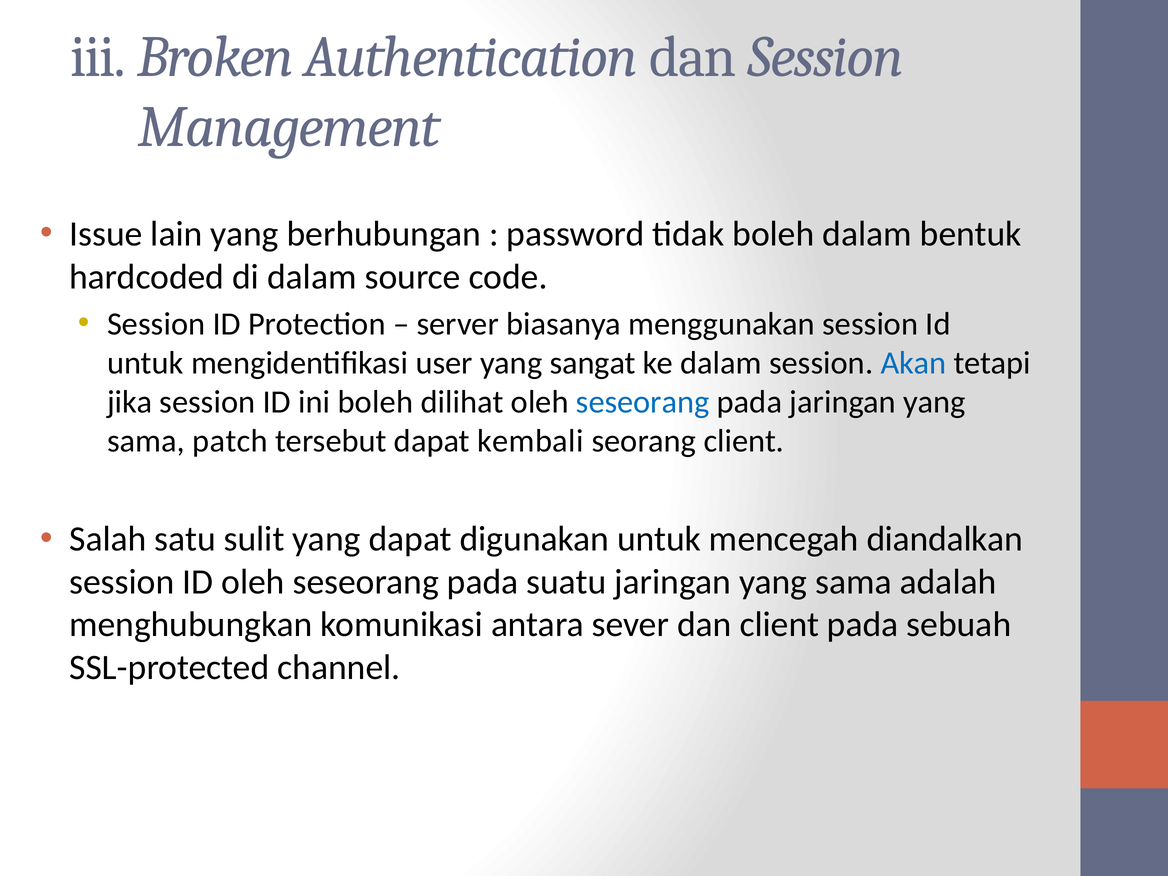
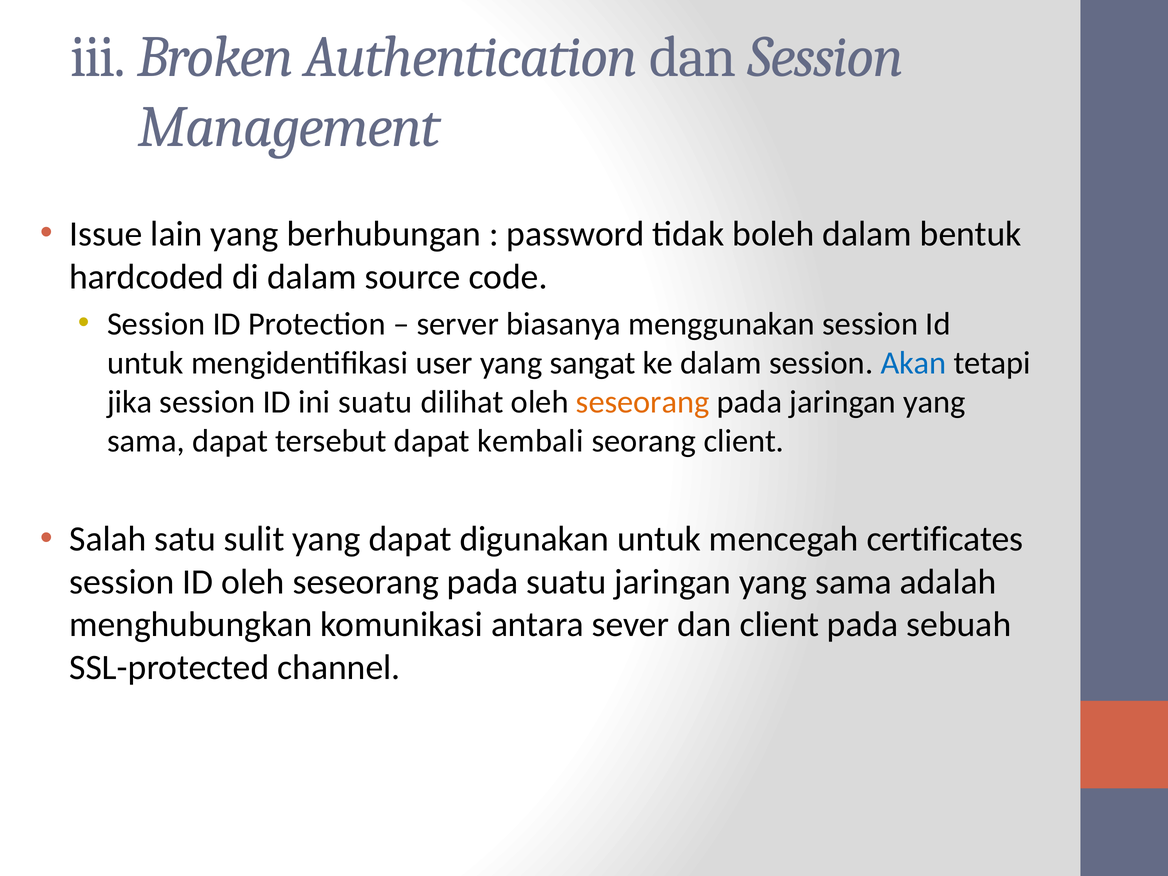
ini boleh: boleh -> suatu (375, 402)
seseorang colour: blue -> orange (643, 402)
sama patch: patch -> dapat (230, 441)
diandalkan: diandalkan -> certificates (945, 539)
